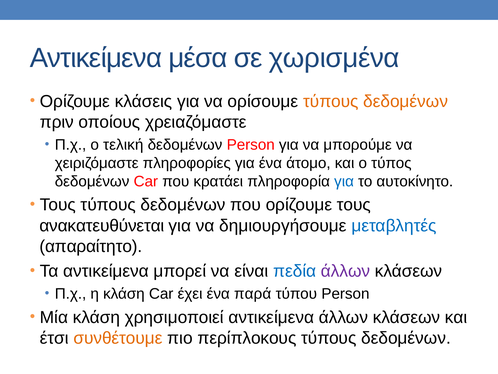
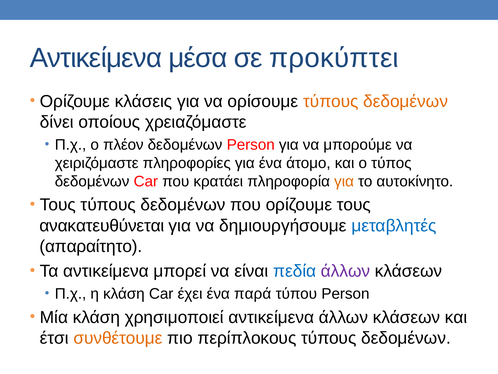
χωρισμένα: χωρισμένα -> προκύπτει (334, 58)
πριν: πριν -> δίνει (57, 122)
τελική: τελική -> πλέον (123, 145)
για colour: blue -> orange (344, 181)
